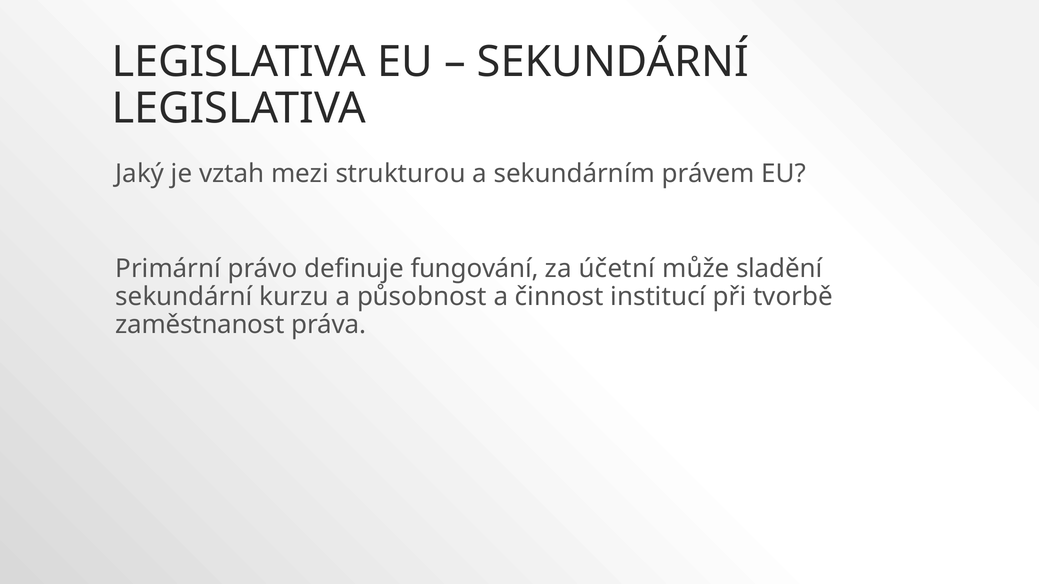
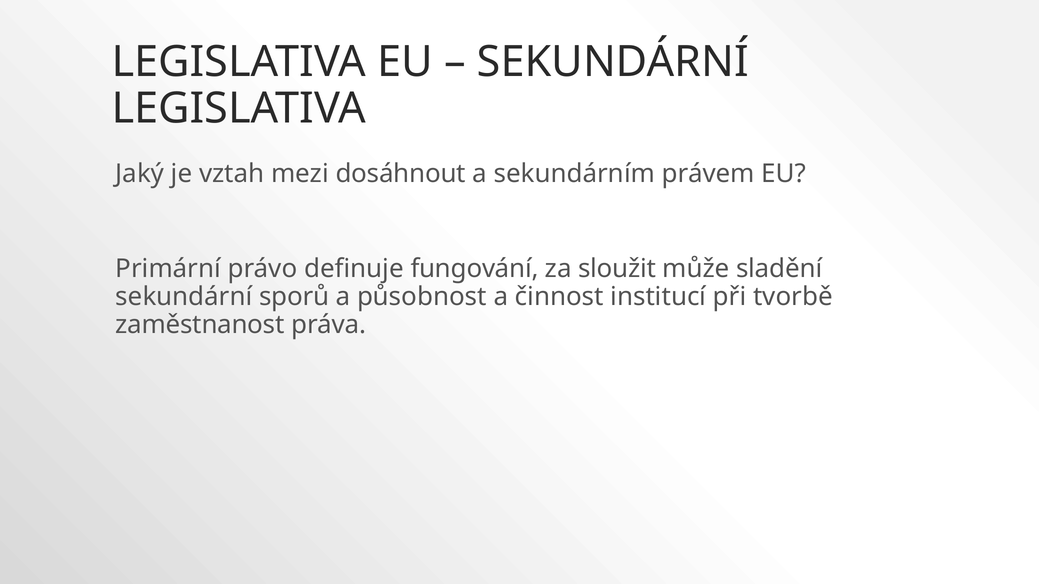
strukturou: strukturou -> dosáhnout (401, 174)
účetní: účetní -> sloužit (617, 269)
kurzu: kurzu -> sporů (294, 297)
